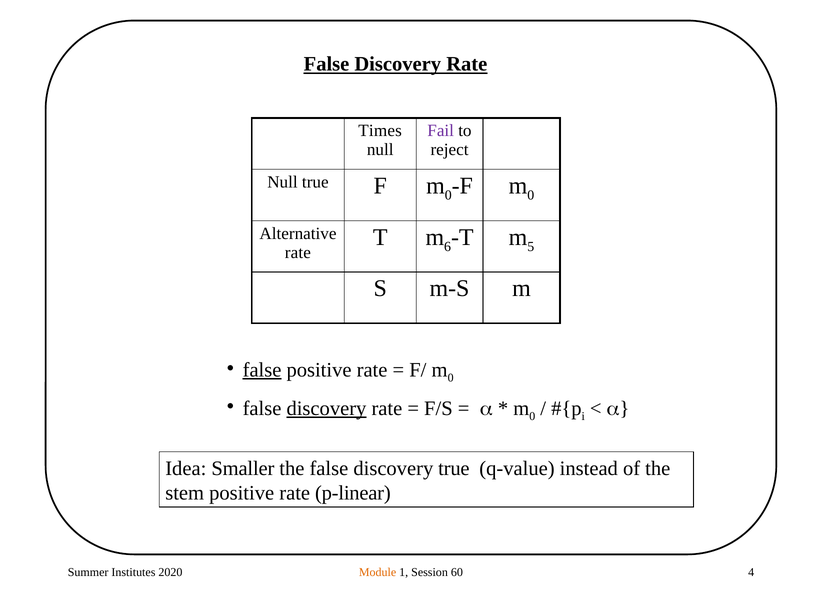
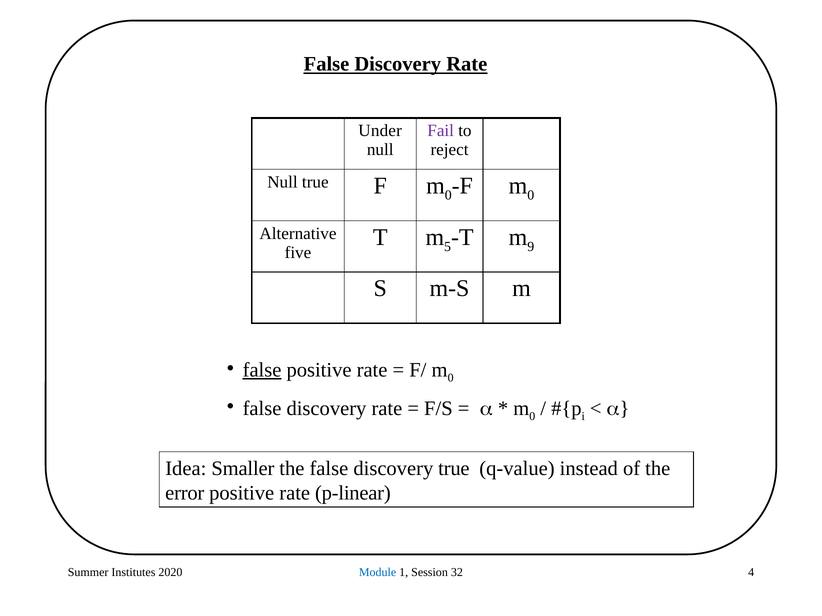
Times: Times -> Under (380, 131)
6: 6 -> 5 (448, 247)
5: 5 -> 9 (531, 247)
rate: rate -> five (298, 253)
discovery underline: present -> none (326, 409)
stem: stem -> error (185, 494)
Module colour: orange -> blue (378, 573)
60: 60 -> 32 (457, 573)
